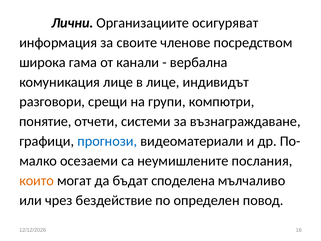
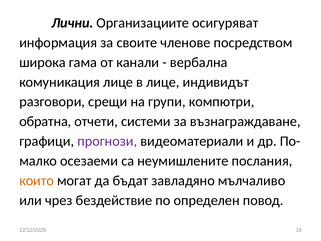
понятие: понятие -> обратна (45, 121)
прогнози colour: blue -> purple (107, 141)
споделена: споделена -> завладяно (183, 180)
